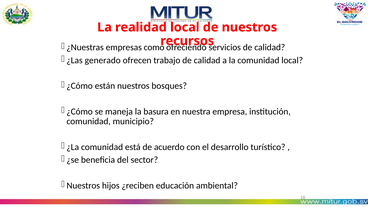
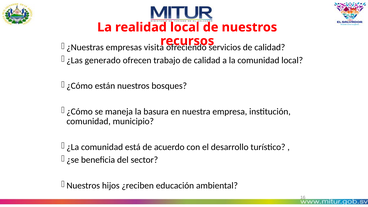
como: como -> visita (154, 47)
